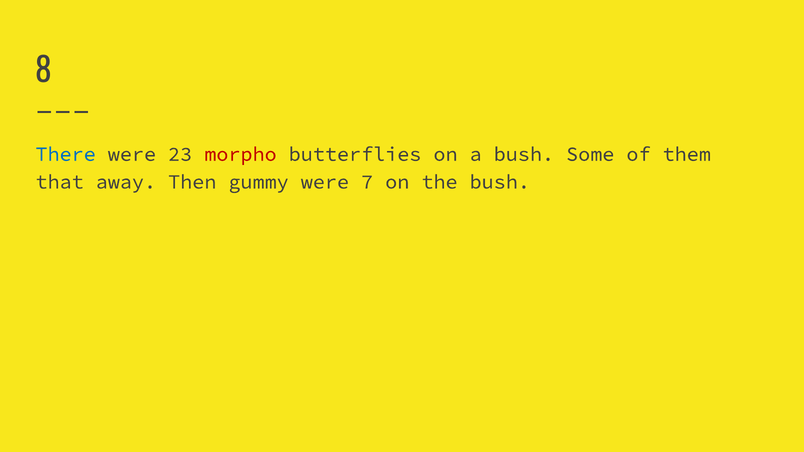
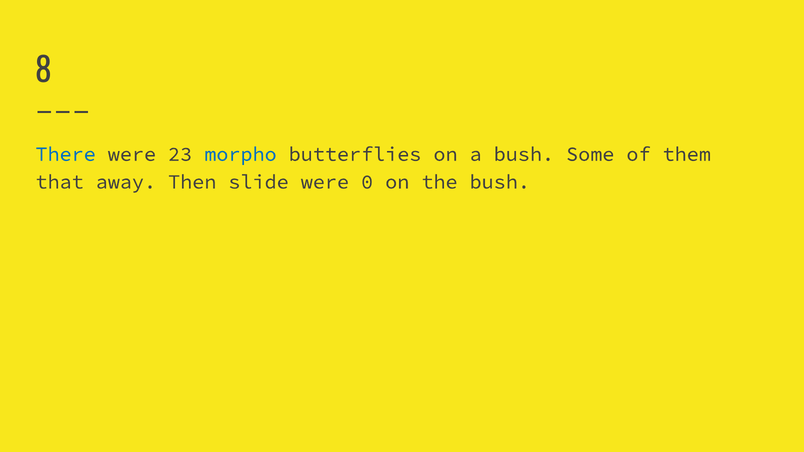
morpho colour: red -> blue (240, 154)
gummy: gummy -> slide (259, 182)
7: 7 -> 0 (367, 182)
